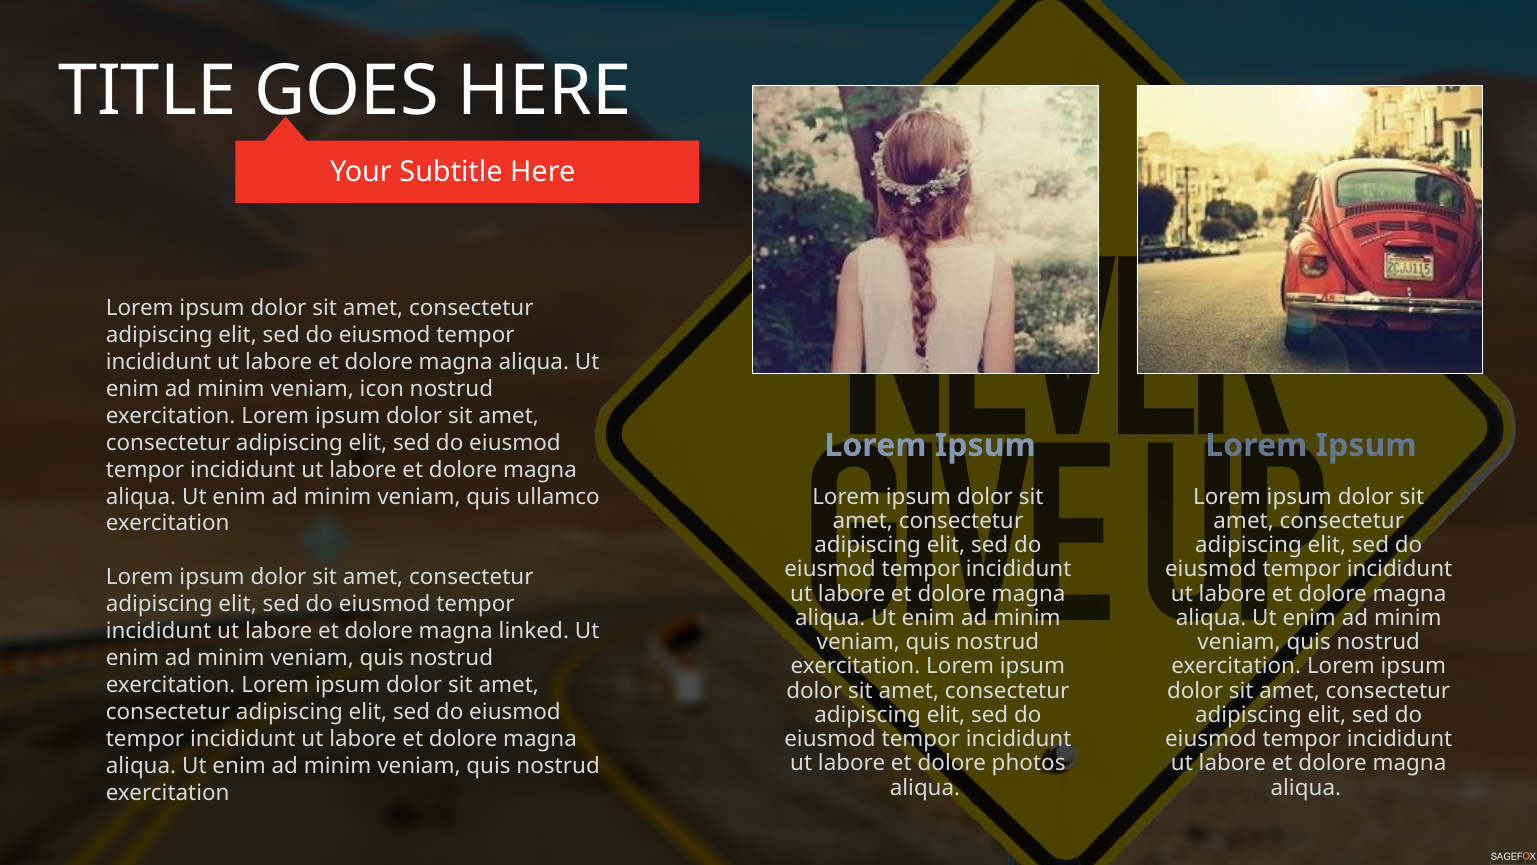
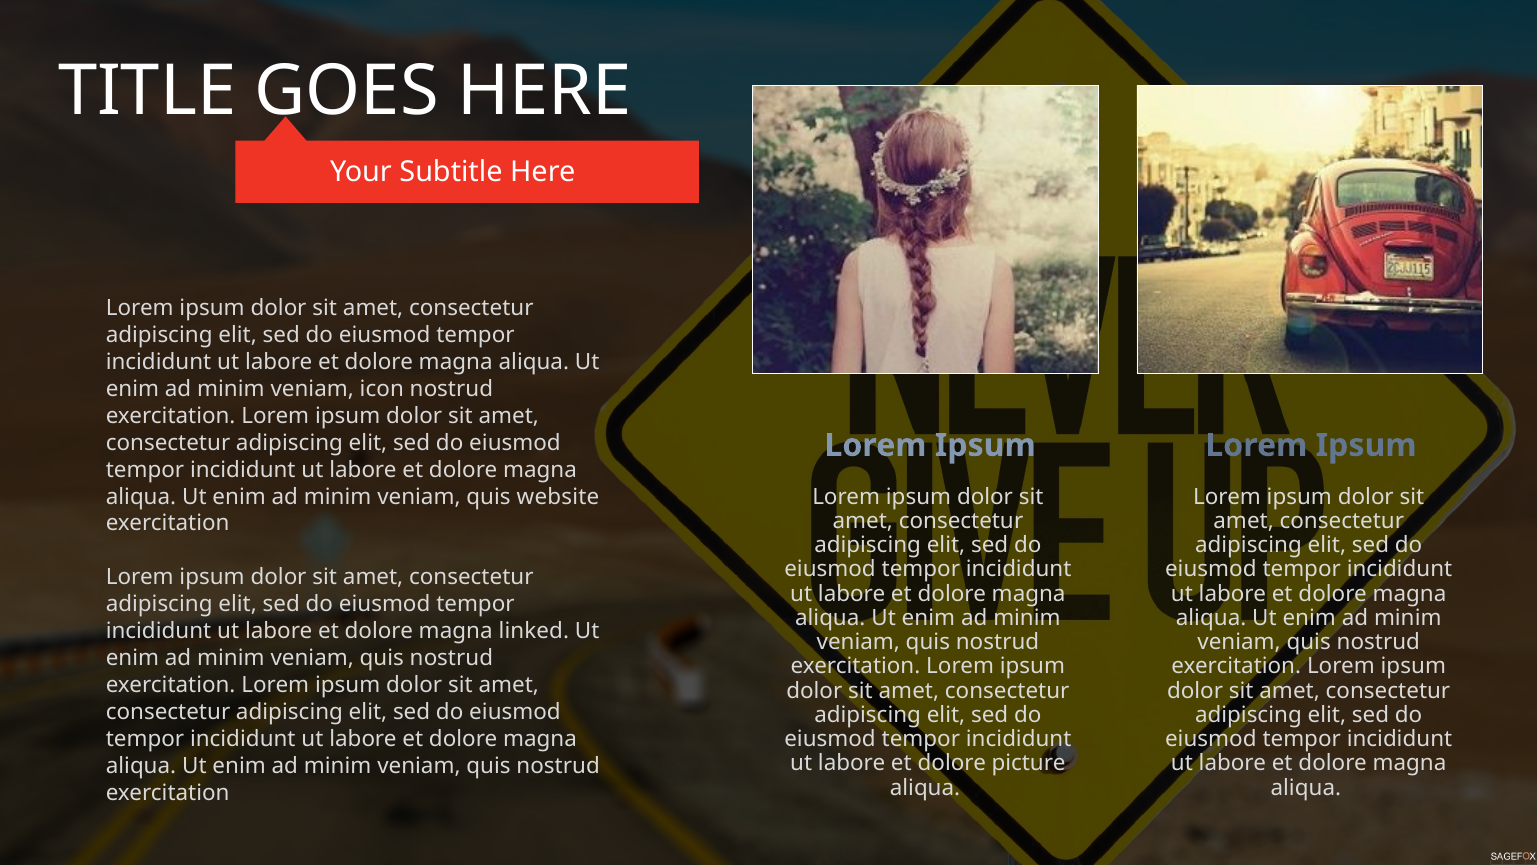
ullamco: ullamco -> website (558, 496)
photos: photos -> picture (1029, 763)
